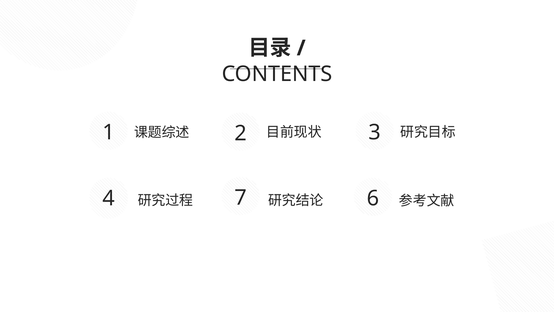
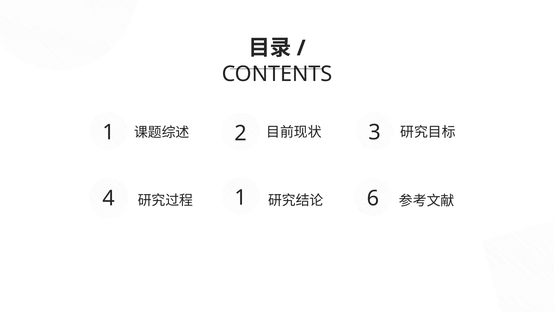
4 7: 7 -> 1 (241, 197)
